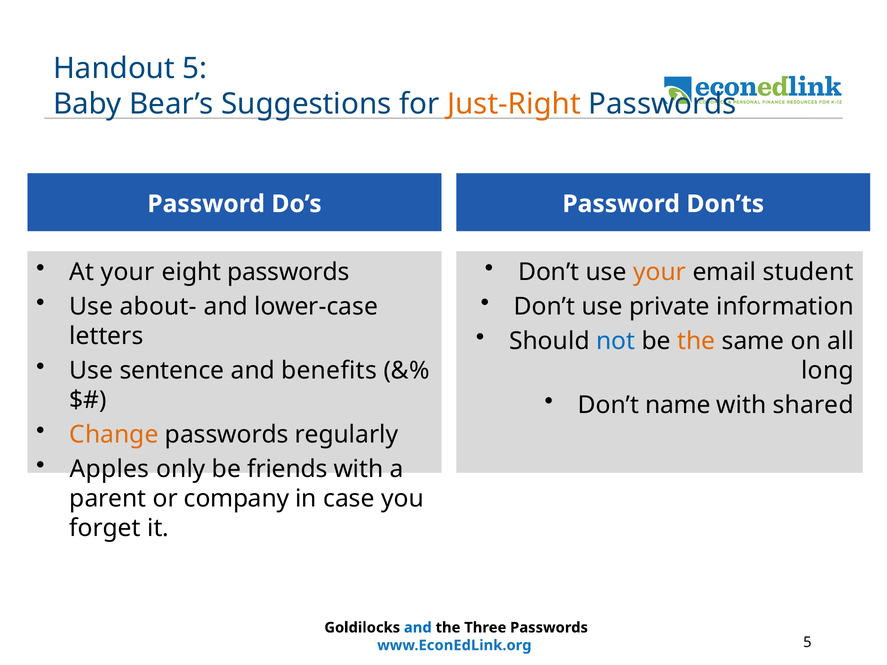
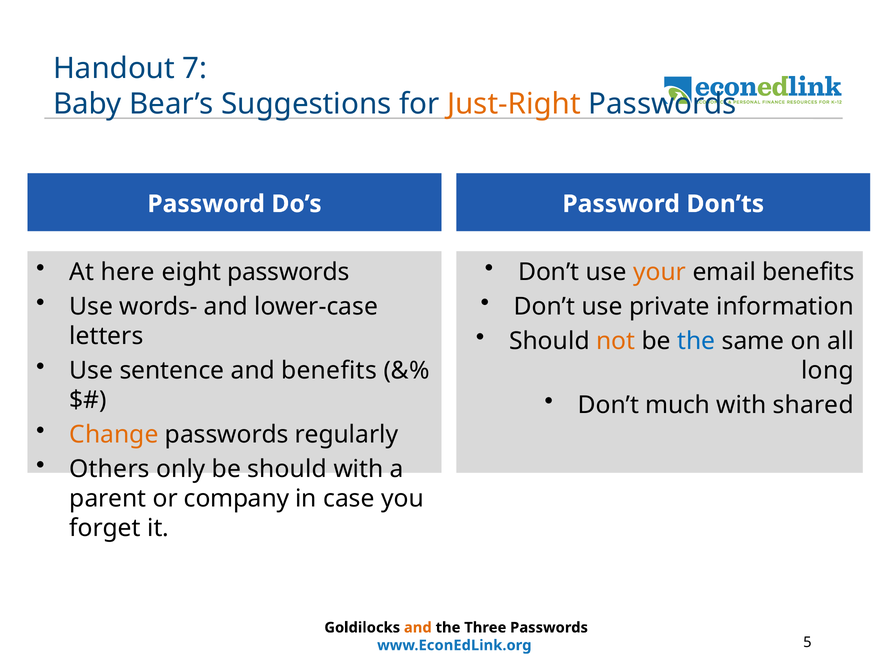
Handout 5: 5 -> 7 (195, 69)
At your: your -> here (128, 272)
email student: student -> benefits (808, 272)
about-: about- -> words- (158, 307)
not colour: blue -> orange (616, 341)
the colour: orange -> blue (696, 341)
name: name -> much (678, 405)
Apples: Apples -> Others (110, 469)
be friends: friends -> should (287, 469)
and colour: blue -> orange (418, 628)
